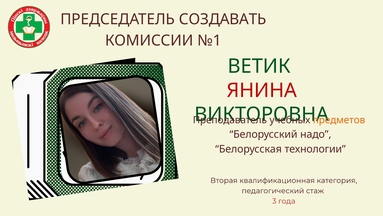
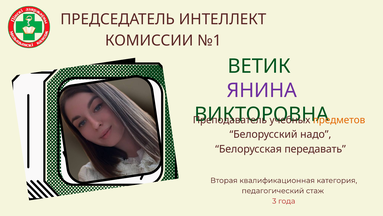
СОЗДАВАТЬ: СОЗДАВАТЬ -> ИНТЕЛЛЕКТ (223, 19)
ЯНИНА colour: red -> purple (262, 90)
технологии: технологии -> передавать (315, 149)
